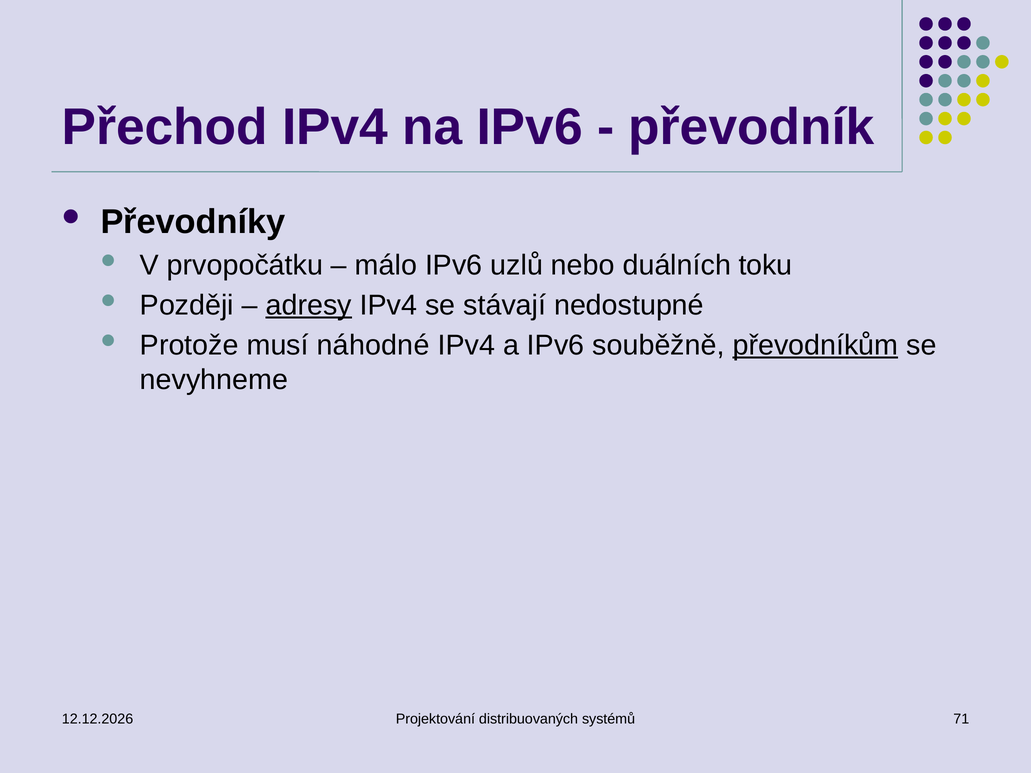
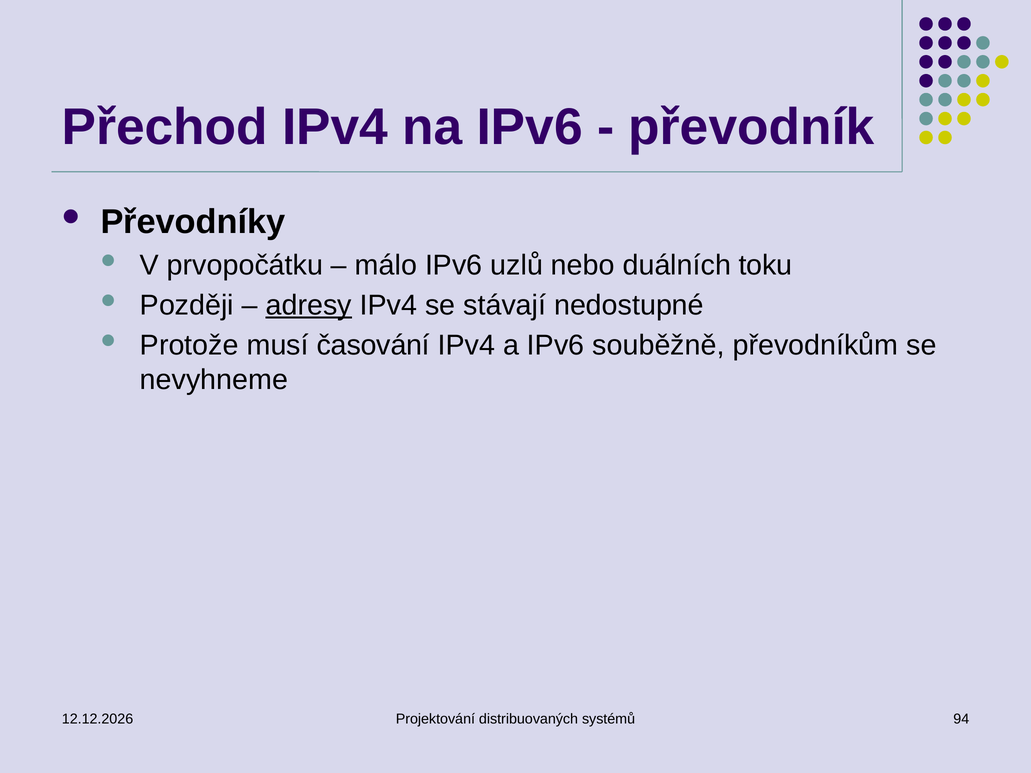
náhodné: náhodné -> časování (373, 345)
převodníkům underline: present -> none (815, 345)
71: 71 -> 94 (961, 719)
